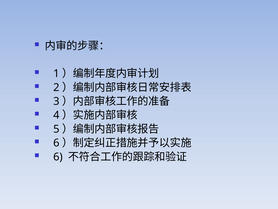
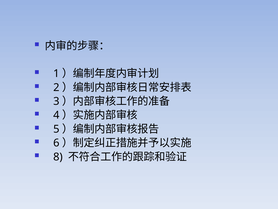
6: 6 -> 8 (58, 156)
